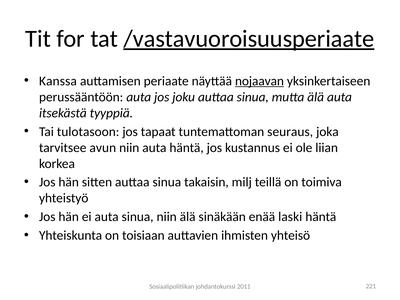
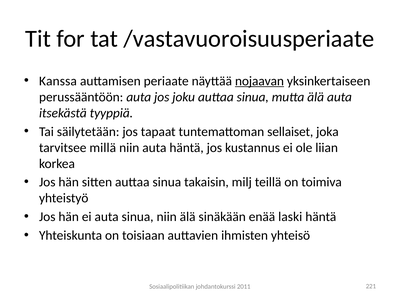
/vastavuoroisuusperiaate underline: present -> none (249, 39)
tulotasoon: tulotasoon -> säilytetään (88, 132)
seuraus: seuraus -> sellaiset (290, 132)
avun: avun -> millä (103, 148)
